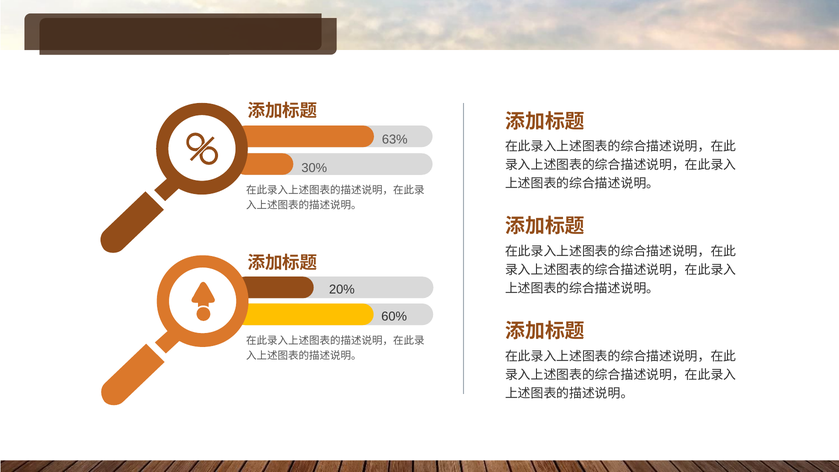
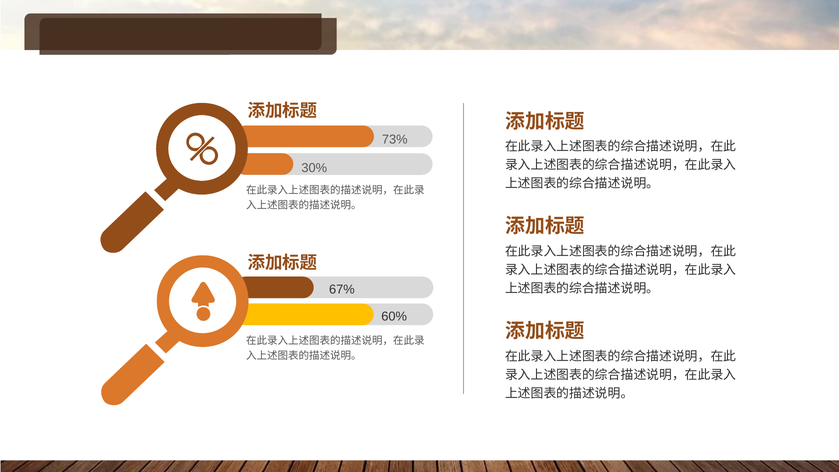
63%: 63% -> 73% (395, 140)
20%: 20% -> 67% (342, 290)
